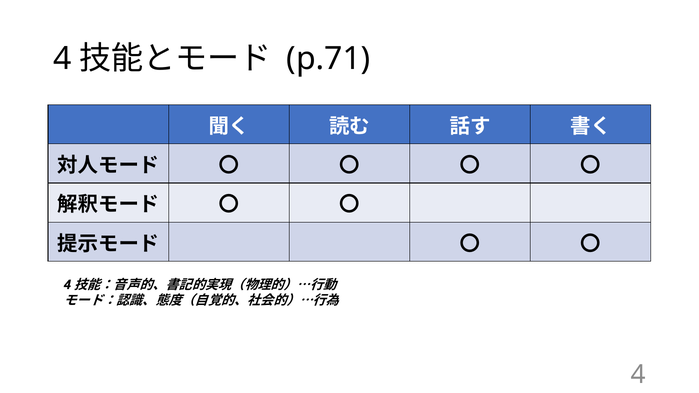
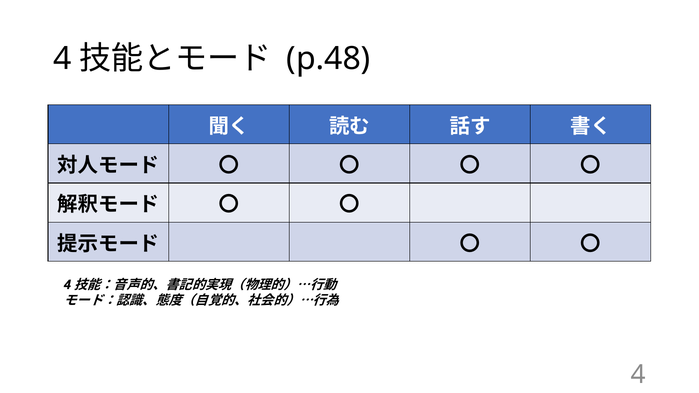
p.71: p.71 -> p.48 (329, 59)
